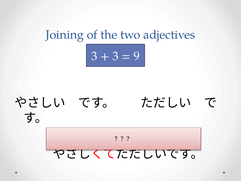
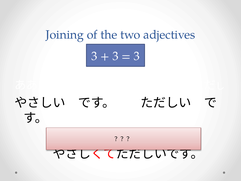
9: 9 -> 3 (137, 56)
